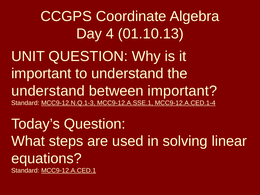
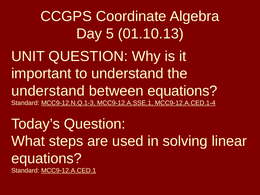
4: 4 -> 5 (110, 34)
between important: important -> equations (182, 91)
